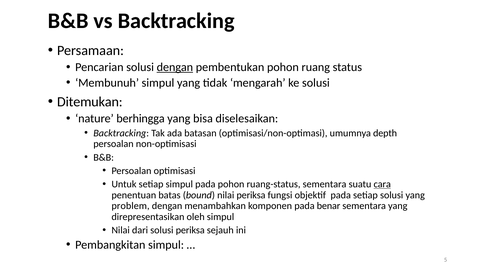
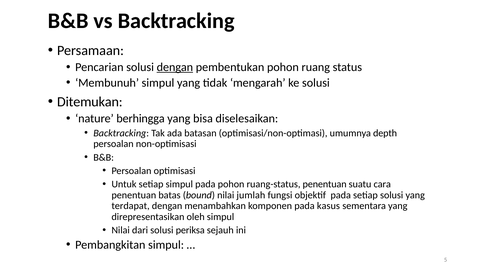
ruang-status sementara: sementara -> penentuan (325, 184)
cara underline: present -> none (382, 184)
nilai periksa: periksa -> jumlah (251, 195)
problem: problem -> terdapat (131, 206)
benar: benar -> kasus (328, 206)
